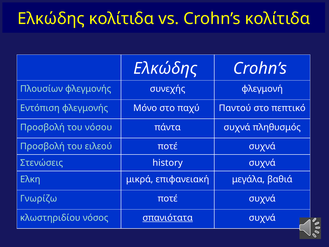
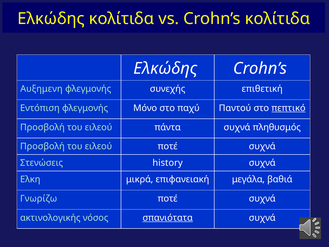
Πλουσίων: Πλουσίων -> Αυξημενη (41, 89)
φλεγμονή: φλεγμονή -> επιθετική (262, 89)
πεπτικό underline: none -> present (288, 108)
νόσου: νόσου -> ειλεού (99, 127)
κλωστηριδίου: κλωστηριδίου -> ακτινολογικής (50, 218)
